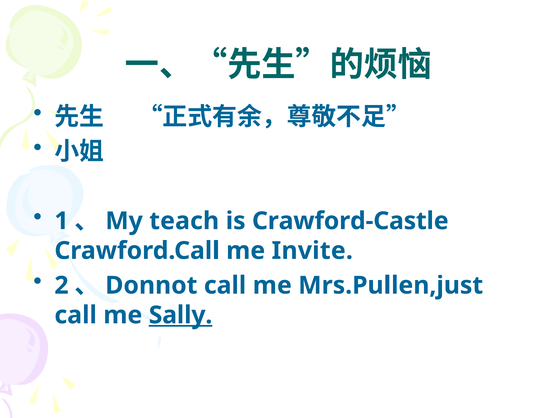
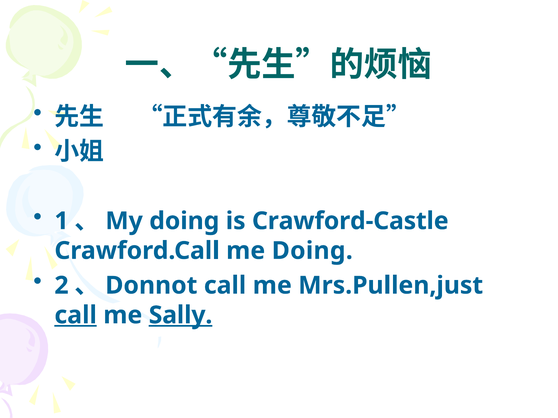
teach: teach -> doing (184, 221)
me Invite: Invite -> Doing (312, 251)
call underline: none -> present (76, 316)
